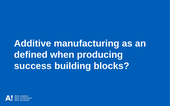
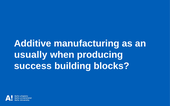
defined: defined -> usually (31, 55)
